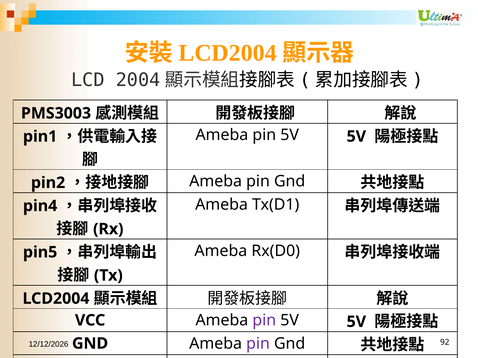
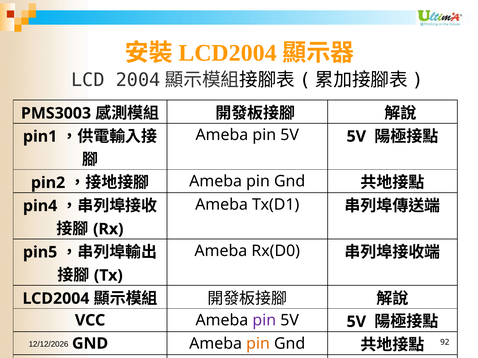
pin colour: purple -> orange (258, 344)
